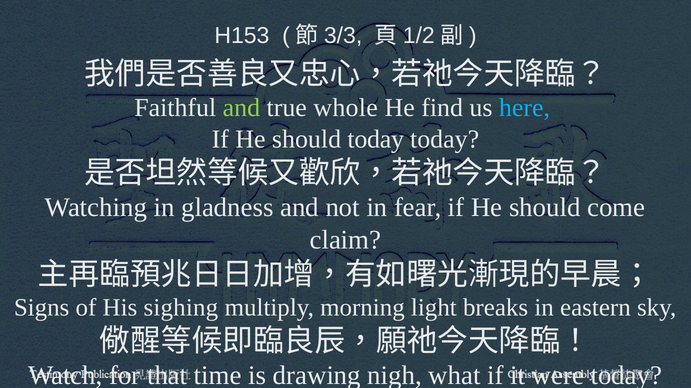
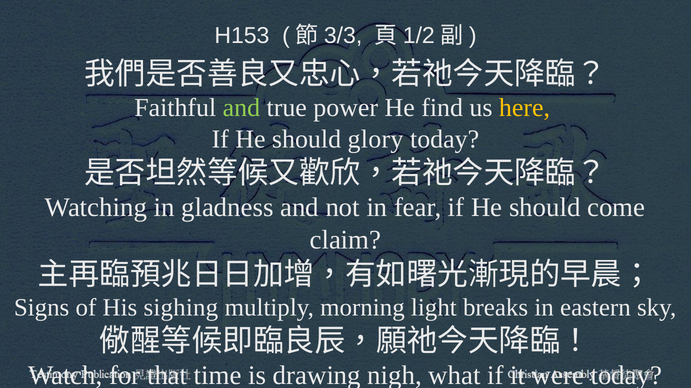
whole: whole -> power (346, 108)
here colour: light blue -> yellow (525, 108)
should today: today -> glory (375, 139)
